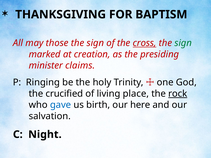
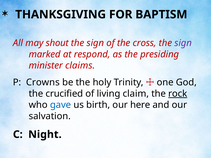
those: those -> shout (57, 43)
cross underline: present -> none (145, 43)
sign colour: green -> purple (183, 43)
creation: creation -> respond (92, 54)
Ringing: Ringing -> Crowns (43, 83)
place: place -> claim (136, 94)
